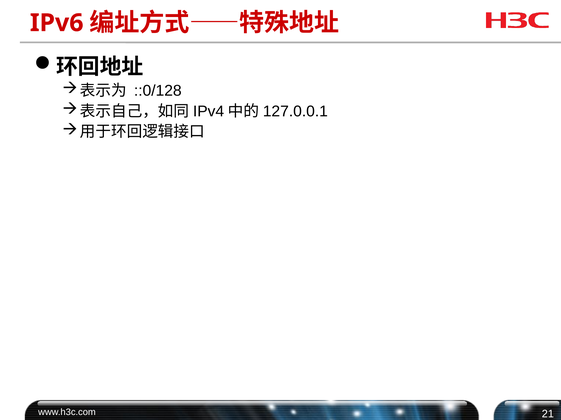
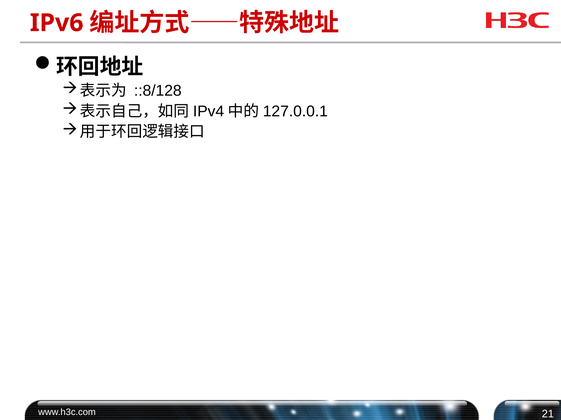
::0/128: ::0/128 -> ::8/128 (158, 91)
